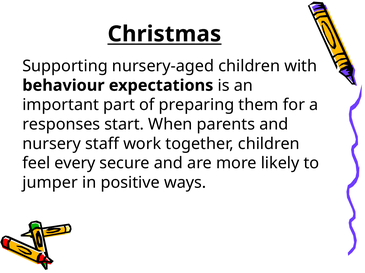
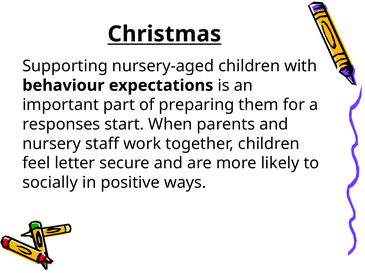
every: every -> letter (75, 164)
jumper: jumper -> socially (50, 183)
